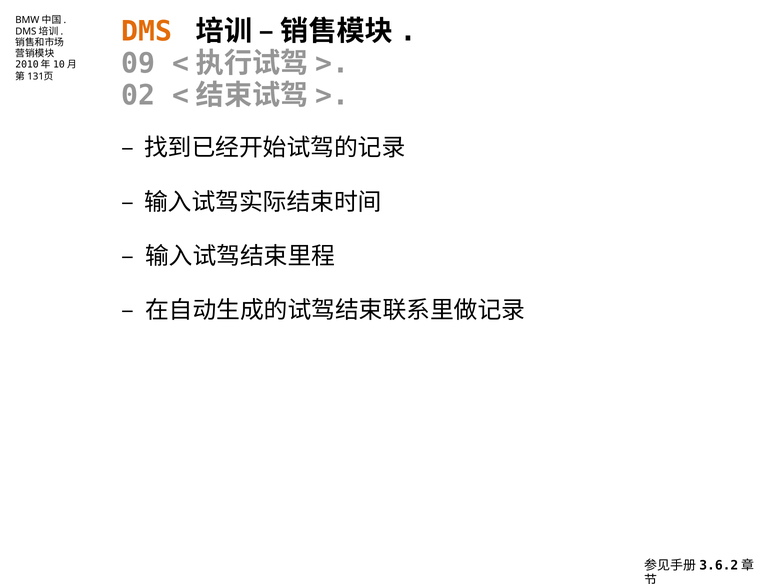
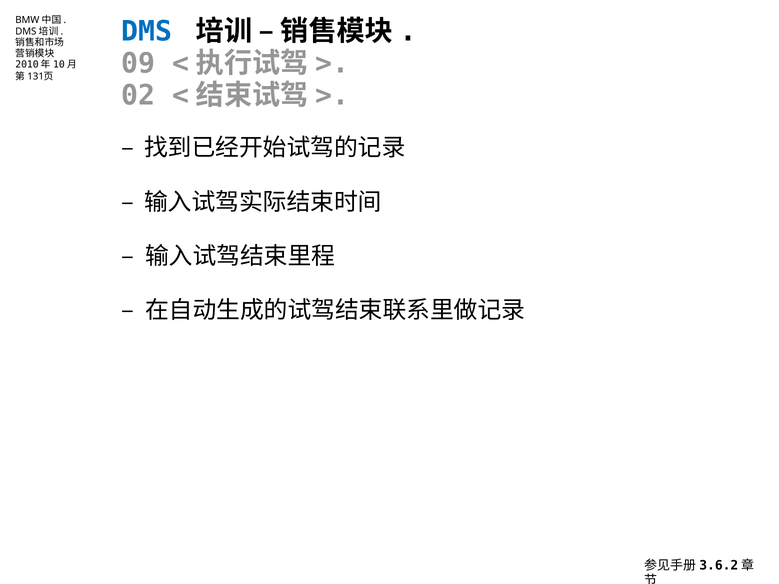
DMS colour: orange -> blue (147, 32)
